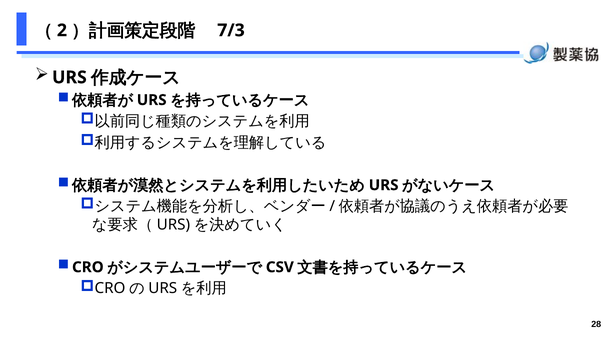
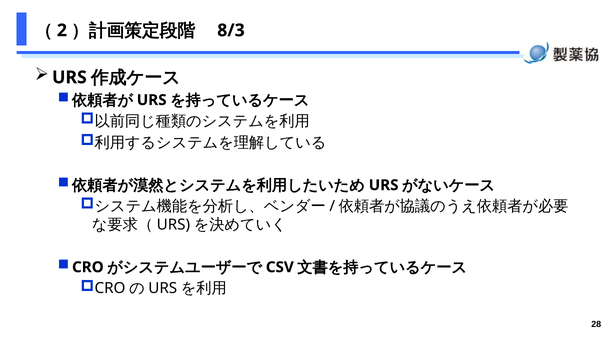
7/3: 7/3 -> 8/3 (231, 30)
